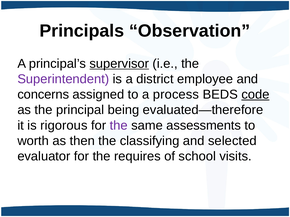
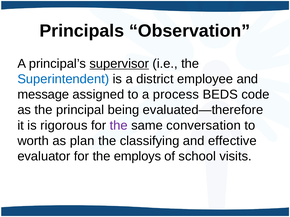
Superintendent colour: purple -> blue (63, 79)
concerns: concerns -> message (43, 95)
code underline: present -> none (255, 95)
assessments: assessments -> conversation (204, 126)
then: then -> plan (82, 141)
selected: selected -> effective (232, 141)
requires: requires -> employs (137, 157)
